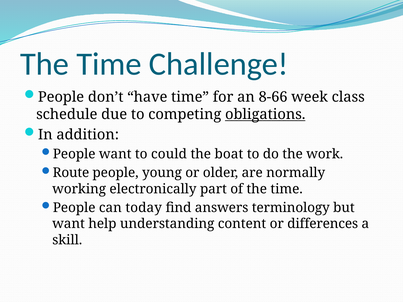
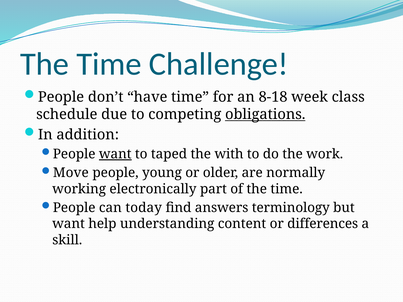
8-66: 8-66 -> 8-18 (273, 97)
want underline: none -> present (115, 154)
could: could -> taped (169, 154)
boat: boat -> with (229, 154)
Route: Route -> Move (71, 173)
